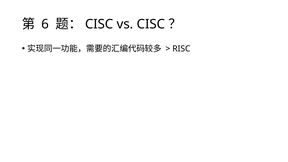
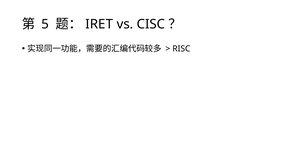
6: 6 -> 5 (45, 24)
CISC: CISC -> IRET (99, 24)
